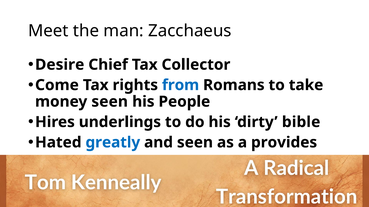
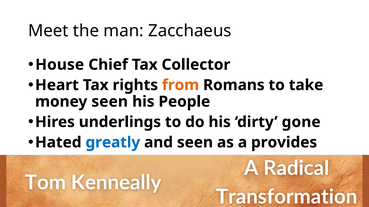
Desire: Desire -> House (60, 65)
Come: Come -> Heart (57, 85)
from colour: blue -> orange (181, 85)
bible: bible -> gone (301, 122)
